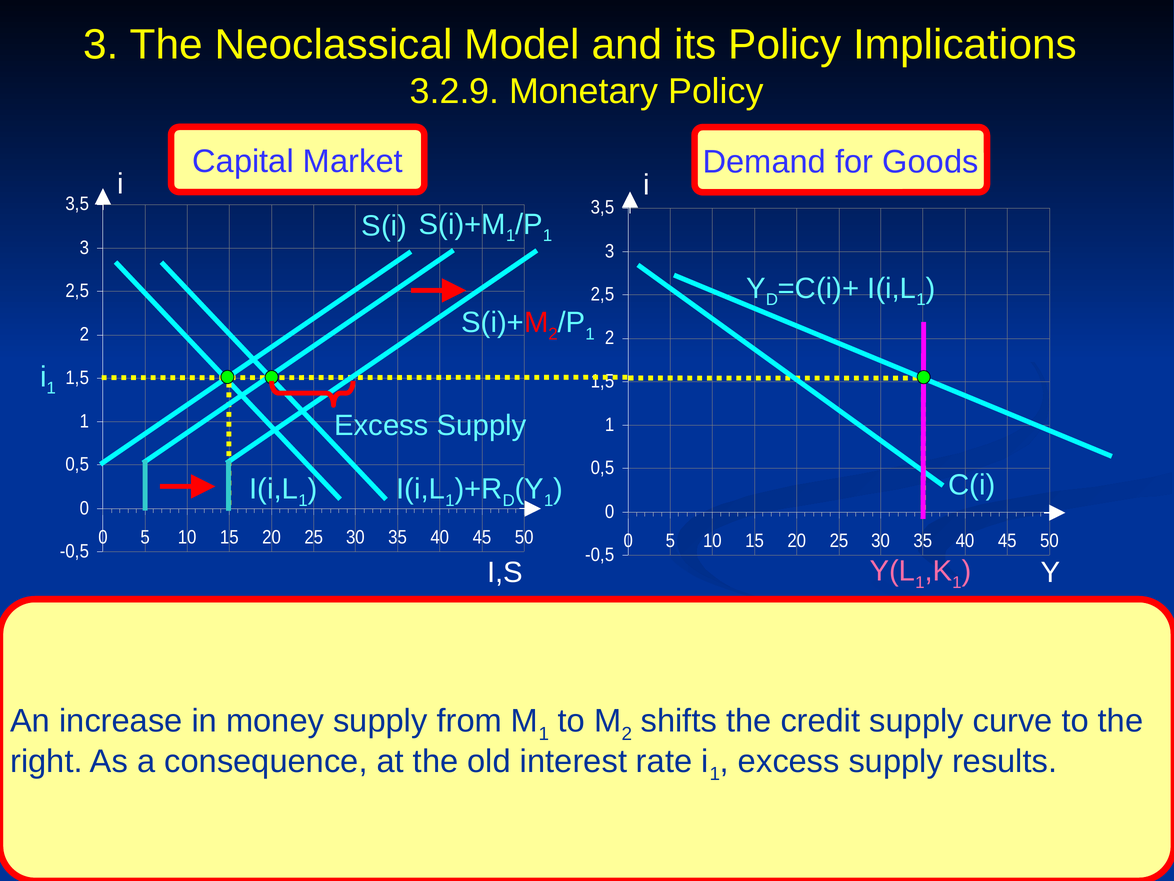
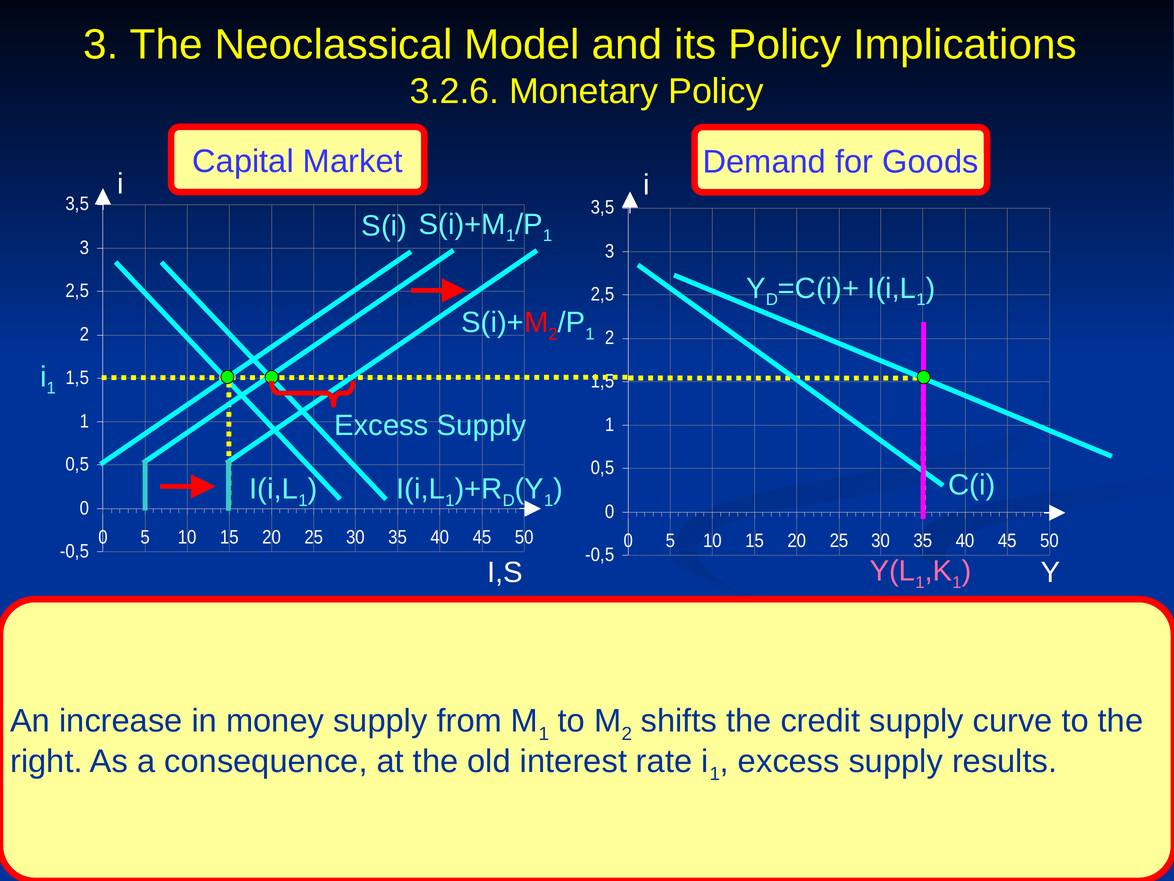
3.2.9: 3.2.9 -> 3.2.6 (455, 91)
